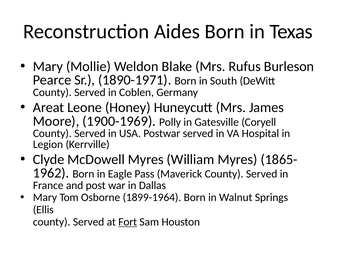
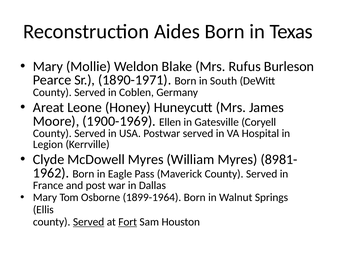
Polly: Polly -> Ellen (170, 122)
1865-: 1865- -> 8981- (279, 159)
Served underline: none -> present (89, 221)
